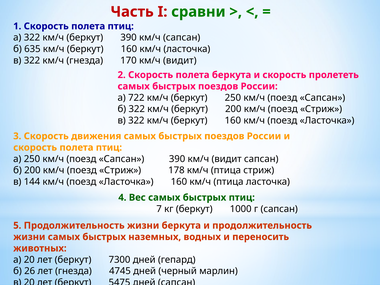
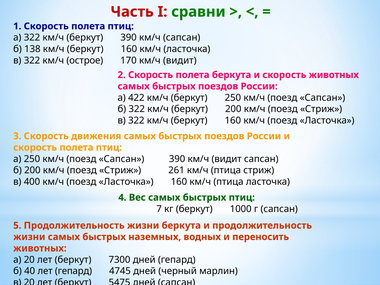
635: 635 -> 138 (32, 49)
км/ч гнезда: гнезда -> острое (85, 60)
скорость пролететь: пролететь -> животных (334, 75)
722: 722 -> 422 (136, 98)
178: 178 -> 261 (176, 170)
144: 144 -> 400 (32, 182)
26: 26 -> 40 (30, 271)
лет гнезда: гнезда -> гепард (74, 271)
